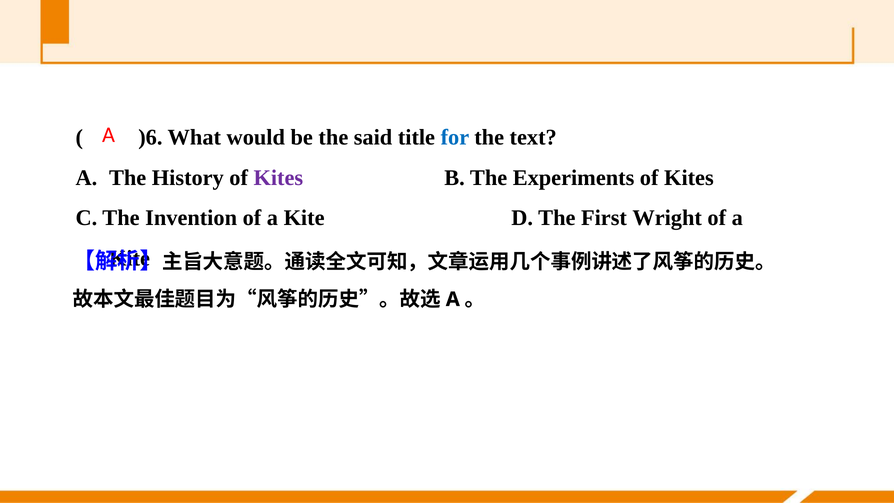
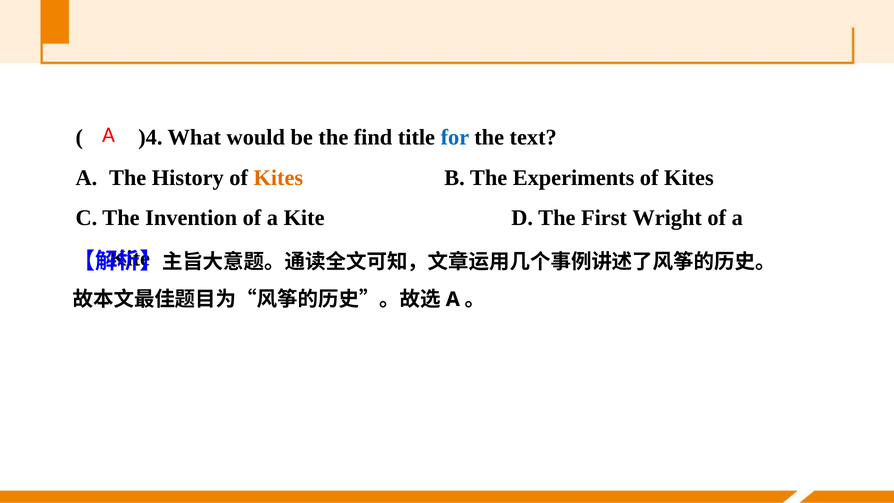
)6: )6 -> )4 (150, 137)
said: said -> find (373, 137)
Kites colour: purple -> orange (278, 178)
